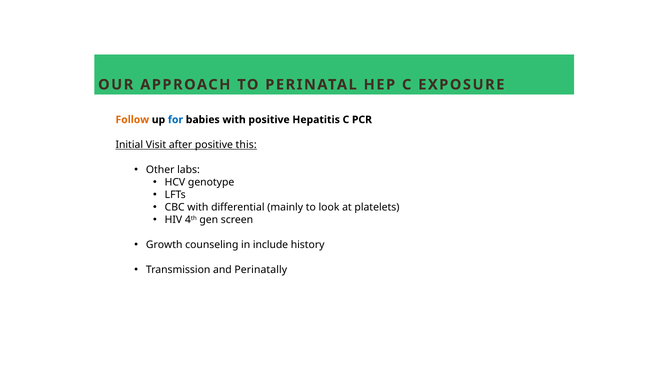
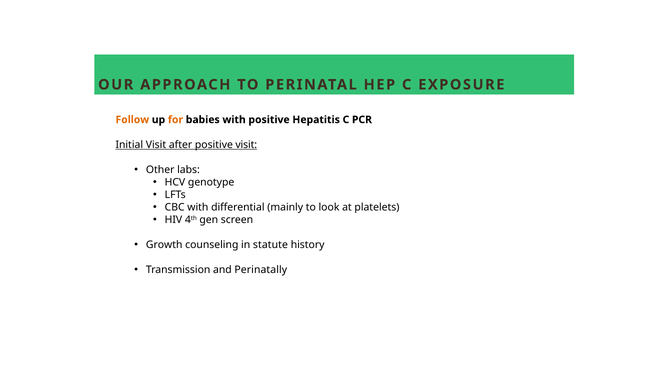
for colour: blue -> orange (175, 120)
positive this: this -> visit (246, 145)
include: include -> statute (270, 245)
